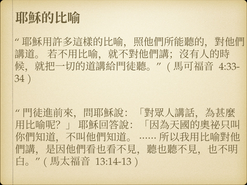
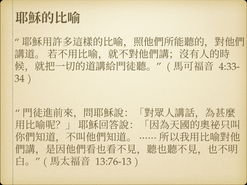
13:14-13: 13:14-13 -> 13:76-13 (113, 162)
